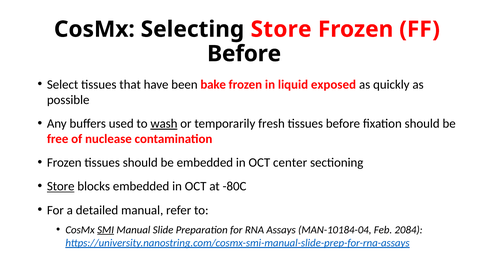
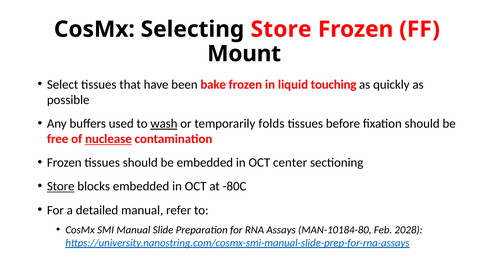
Before: Before -> Mount (244, 54)
exposed: exposed -> touching (334, 84)
fresh: fresh -> folds (271, 124)
nuclease underline: none -> present (108, 139)
SMI underline: present -> none (106, 230)
MAN-10184-04: MAN-10184-04 -> MAN-10184-80 (335, 230)
2084: 2084 -> 2028 (409, 230)
